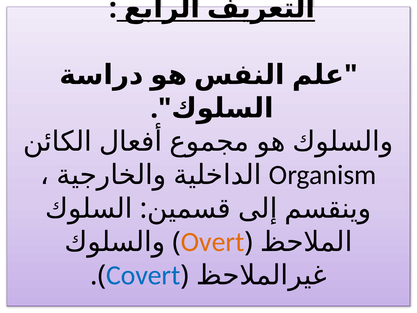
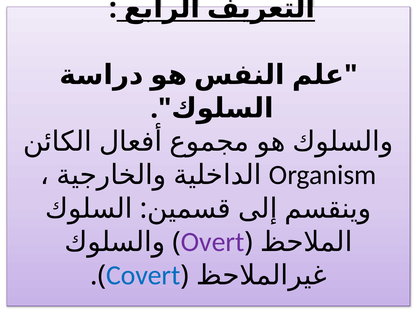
Overt colour: orange -> purple (213, 242)
